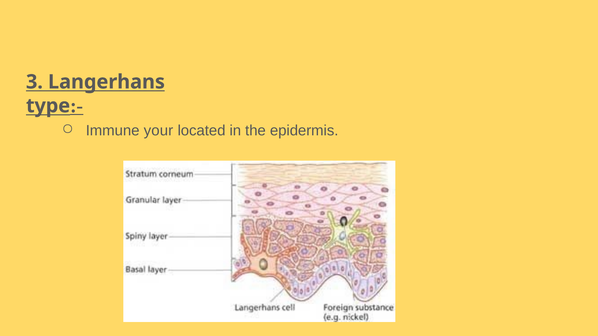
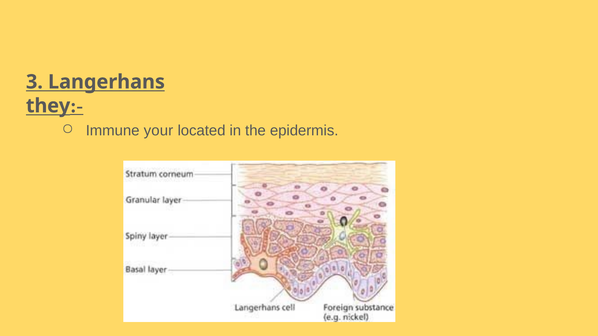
type: type -> they (48, 106)
